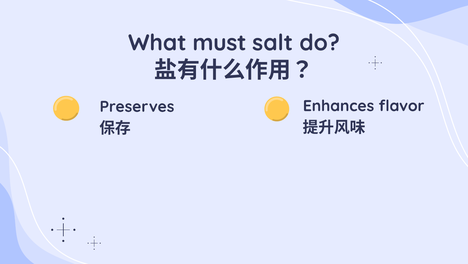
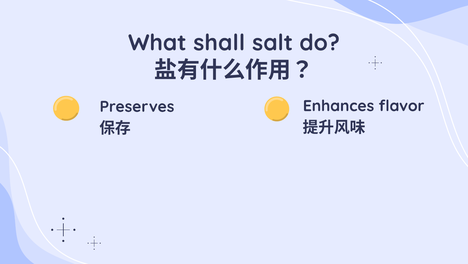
must: must -> shall (219, 43)
